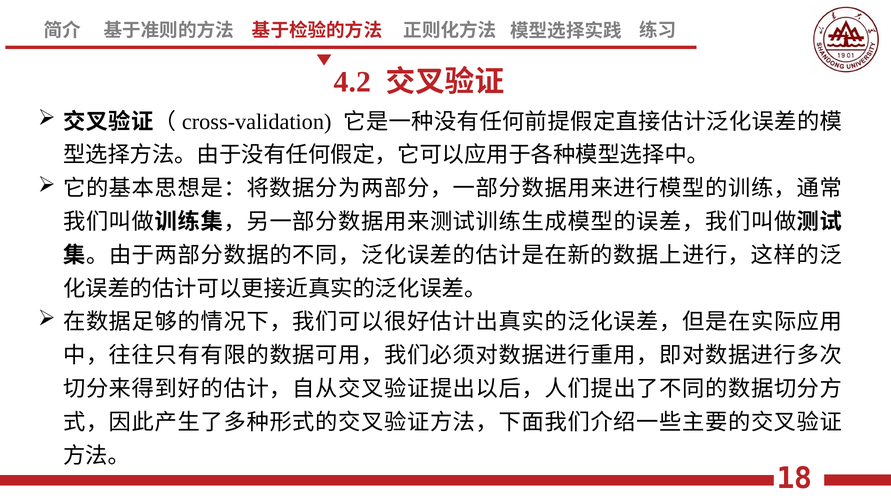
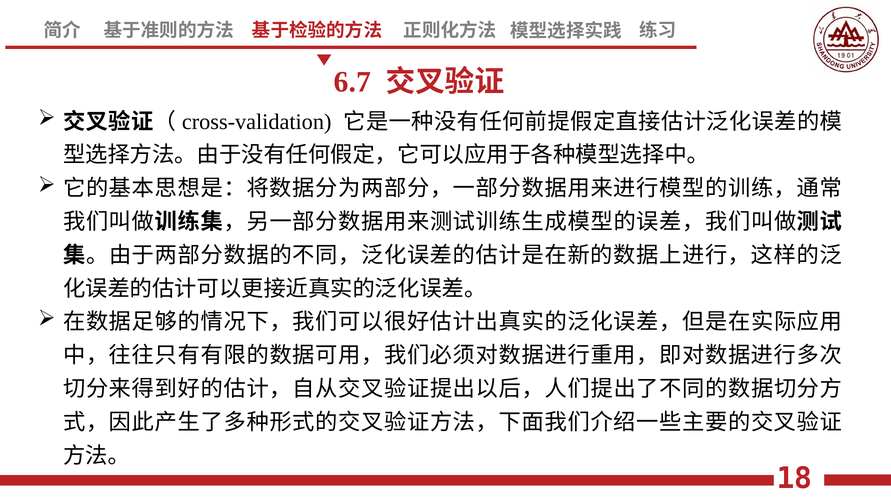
4.2: 4.2 -> 6.7 (352, 82)
